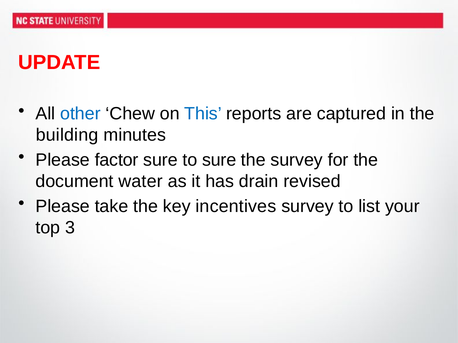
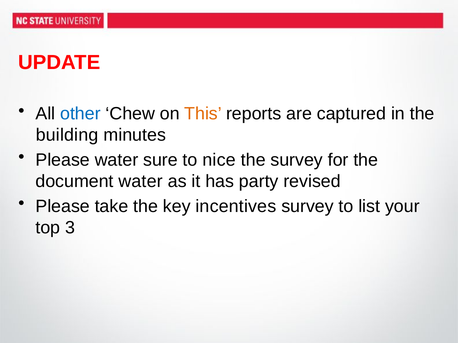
This colour: blue -> orange (203, 114)
Please factor: factor -> water (117, 160)
to sure: sure -> nice (219, 160)
drain: drain -> party (259, 182)
